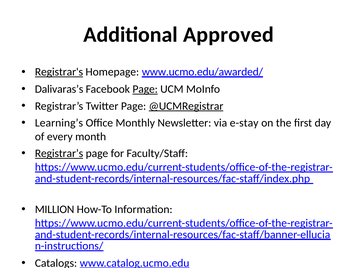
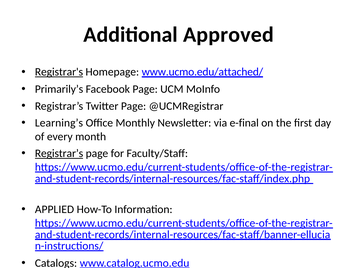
www.ucmo.edu/awarded/: www.ucmo.edu/awarded/ -> www.ucmo.edu/attached/ (202, 72)
Dalivaras’s: Dalivaras’s -> Primarily’s (59, 89)
Page underline: present -> none (145, 89)
@UCMRegistrar underline: present -> none (186, 106)
e-stay: e-stay -> e-final (244, 123)
MILLION: MILLION -> APPLIED (54, 210)
